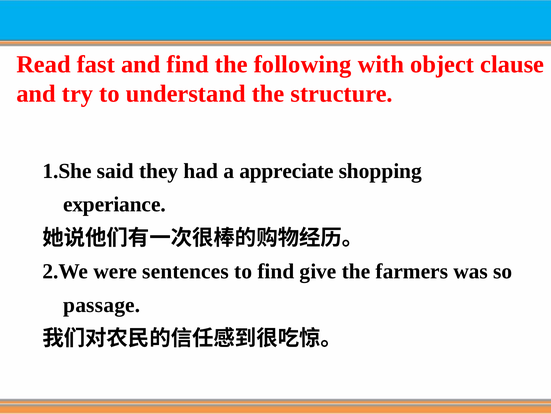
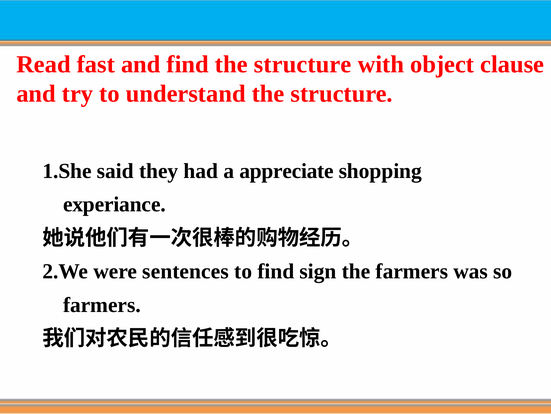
find the following: following -> structure (303, 64)
give: give -> sign (318, 271)
passage: passage -> farmers (102, 304)
